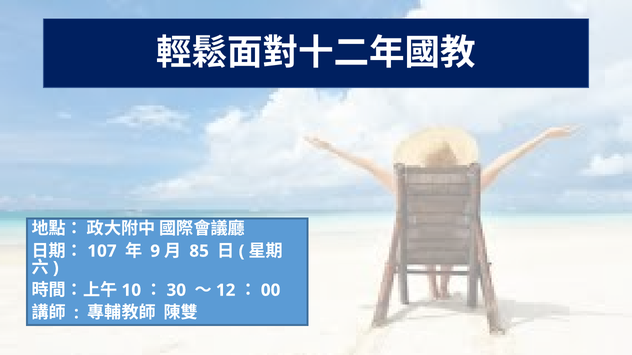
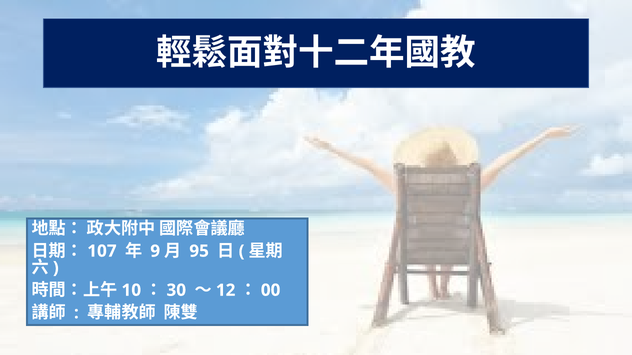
85: 85 -> 95 (199, 251)
